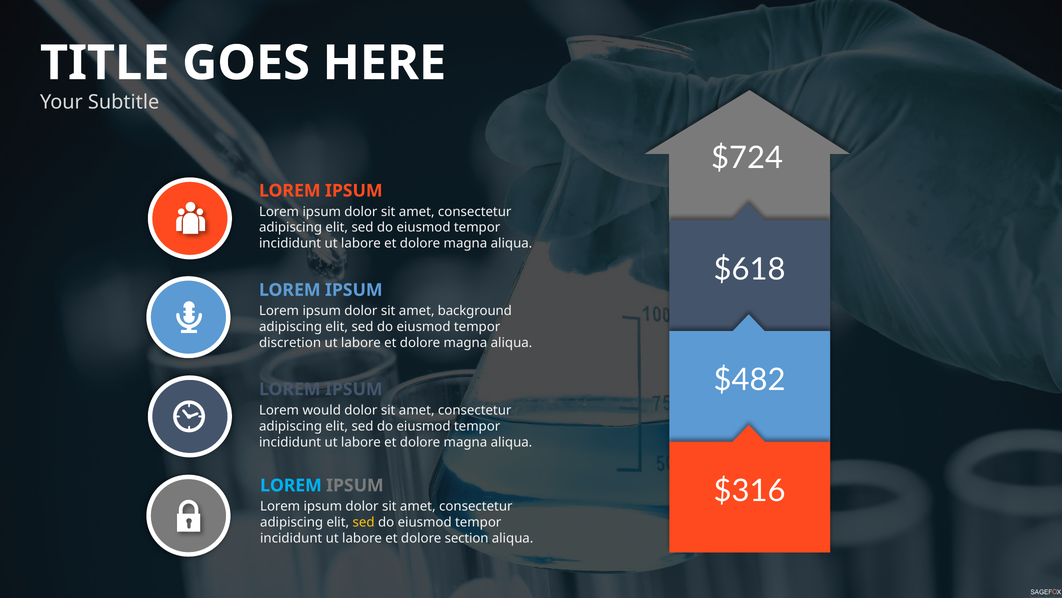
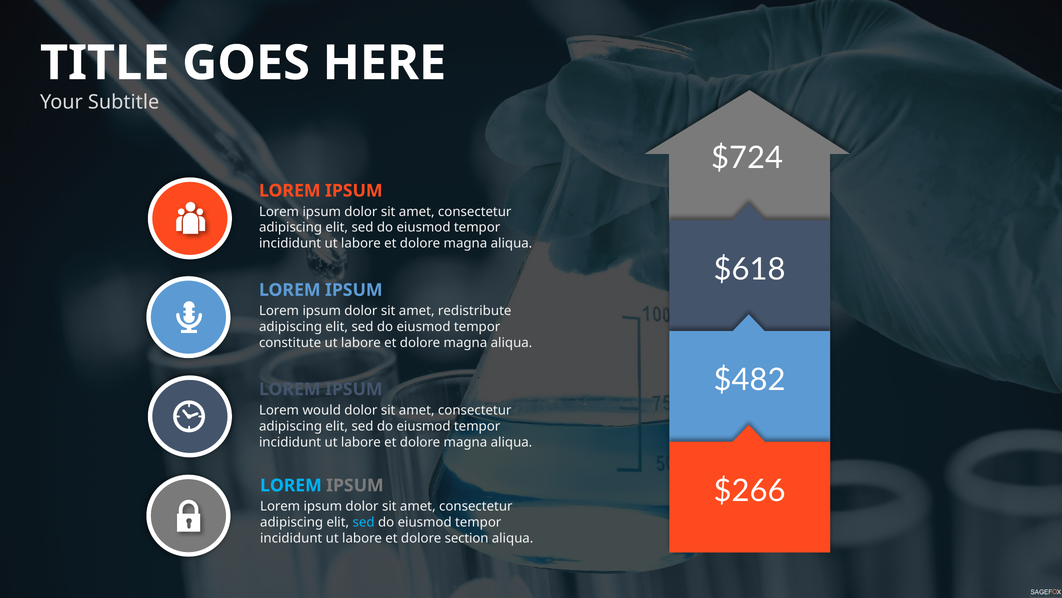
background: background -> redistribute (475, 311)
discretion: discretion -> constitute (290, 343)
$316: $316 -> $266 (750, 490)
sed colour: yellow -> light blue (364, 522)
